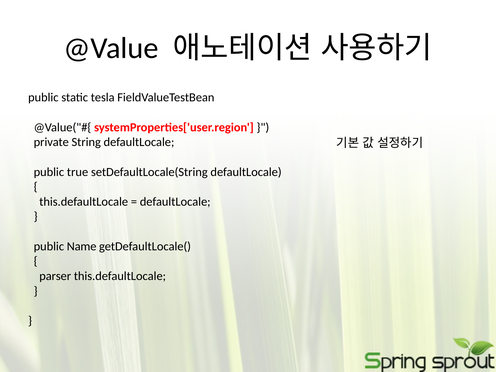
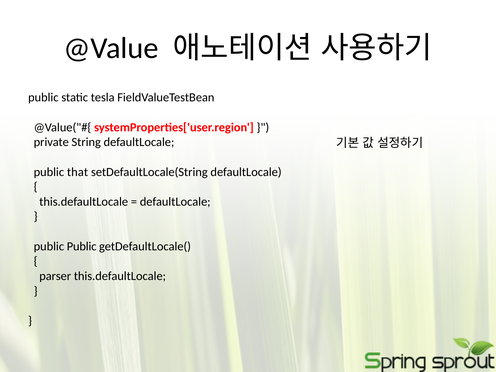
true: true -> that (78, 172)
public Name: Name -> Public (82, 246)
